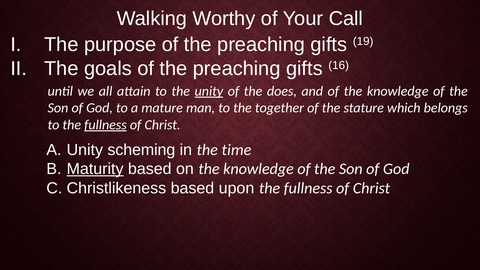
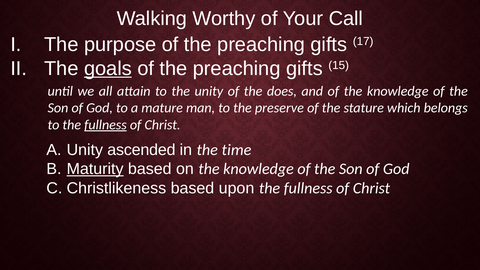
19: 19 -> 17 (363, 41)
goals underline: none -> present (108, 69)
16: 16 -> 15 (339, 65)
unity underline: present -> none (209, 91)
together: together -> preserve (279, 108)
scheming: scheming -> ascended (141, 150)
